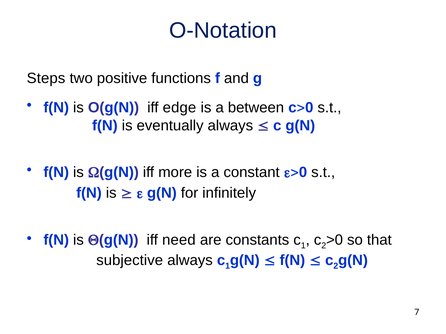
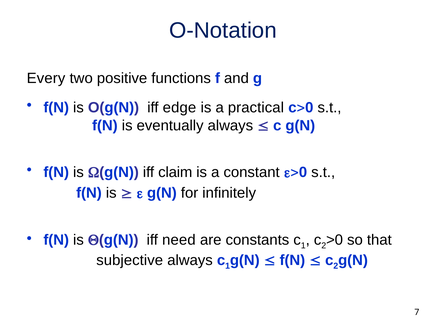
Steps: Steps -> Every (46, 78)
between: between -> practical (256, 108)
more: more -> claim (175, 173)
